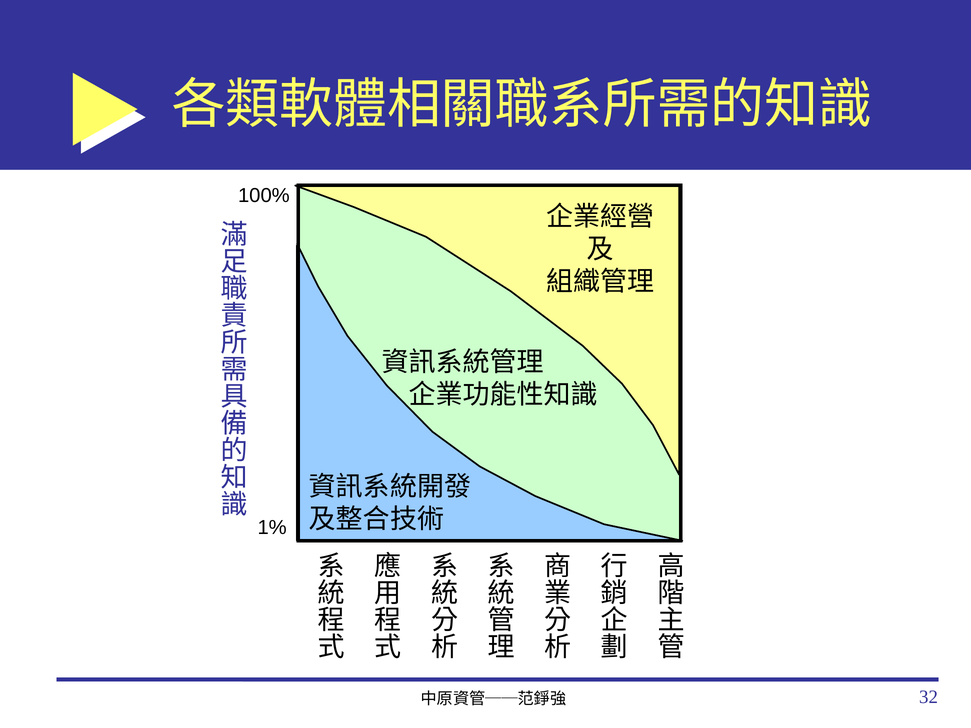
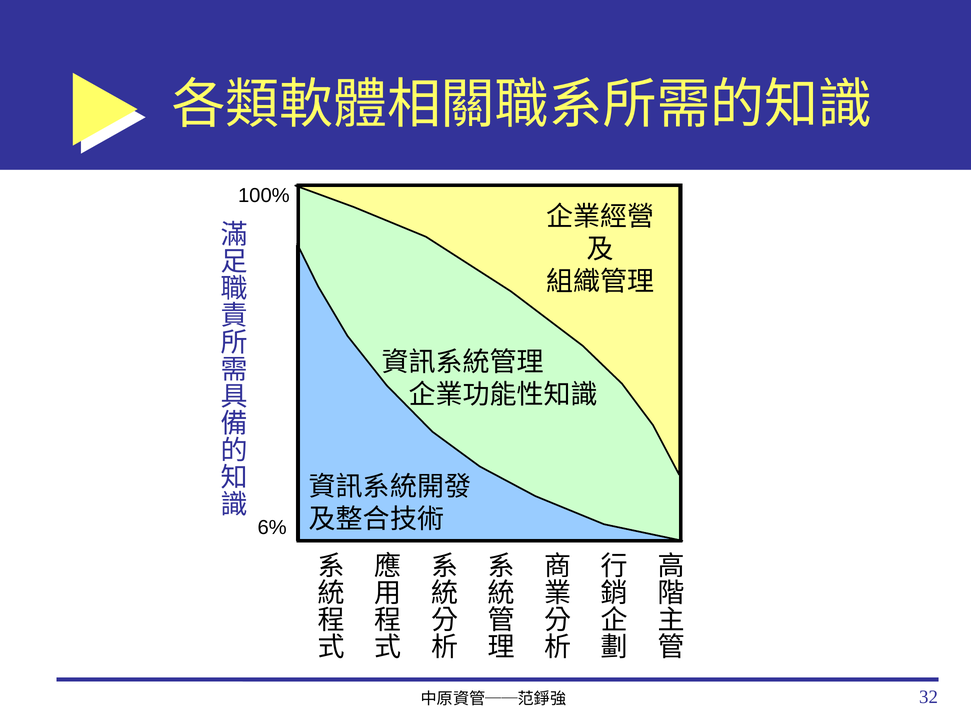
1%: 1% -> 6% (272, 528)
